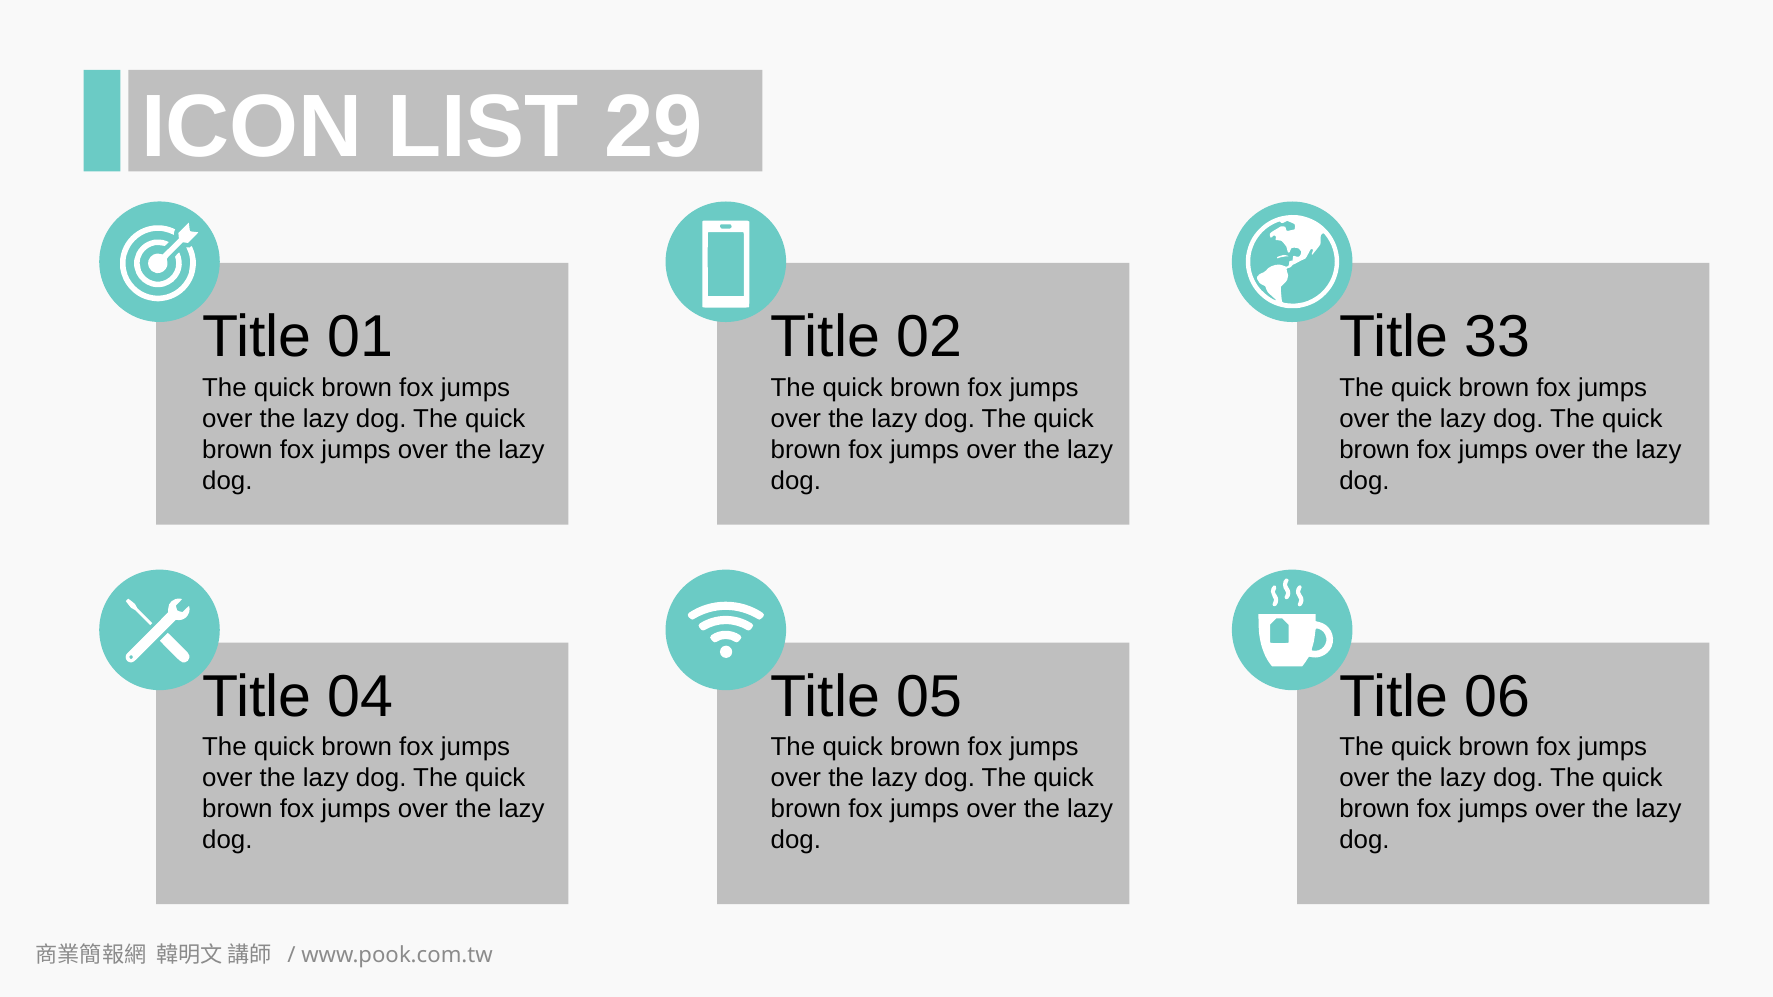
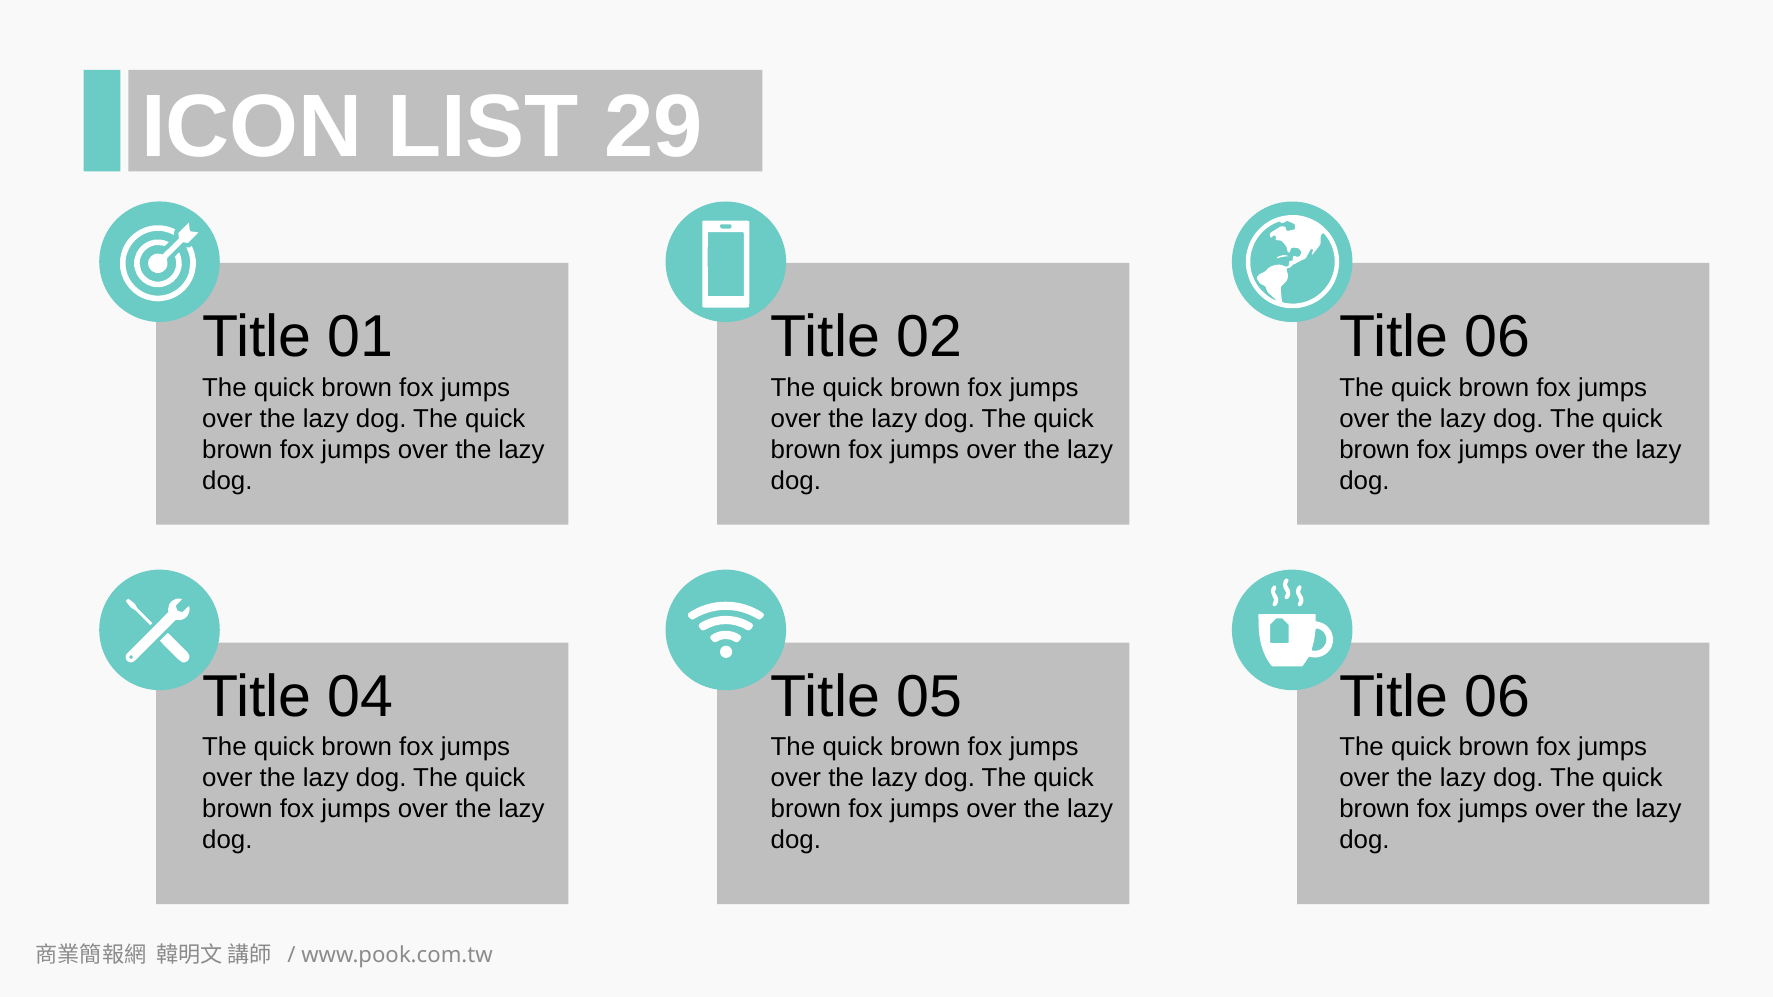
33: 33 -> 06 (1498, 337)
